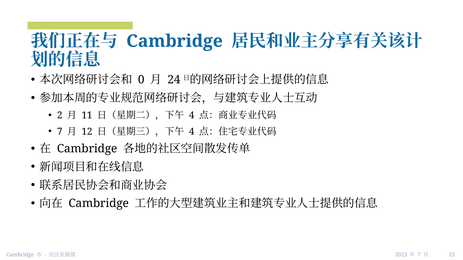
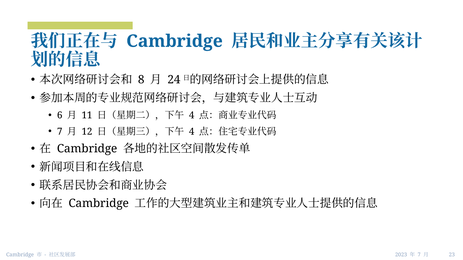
0: 0 -> 8 (141, 80)
2: 2 -> 6 (60, 116)
